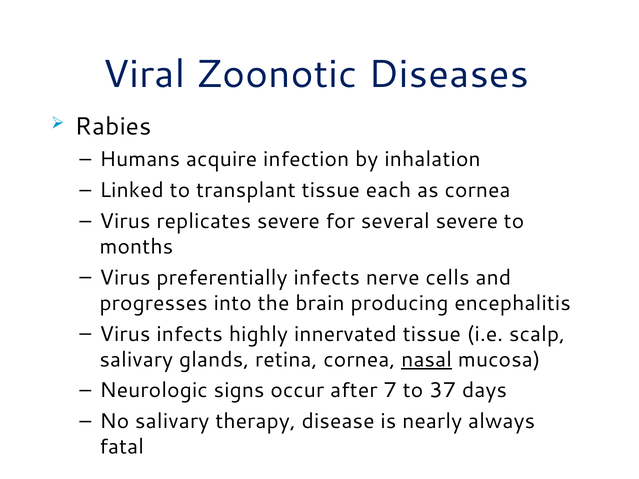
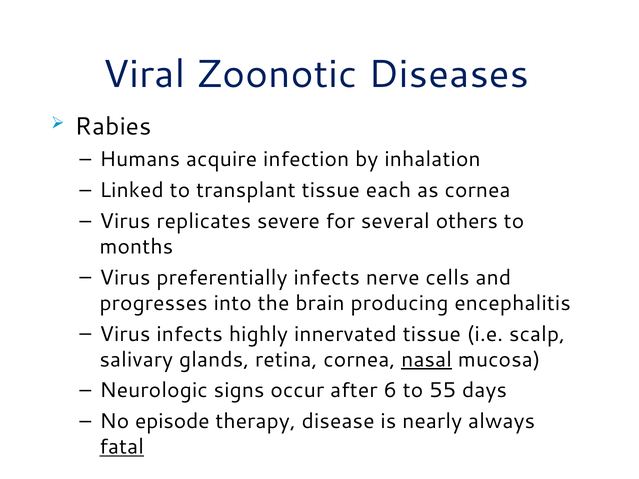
several severe: severe -> others (467, 221)
7: 7 -> 6 (390, 391)
37: 37 -> 55 (443, 391)
No salivary: salivary -> episode (172, 422)
fatal underline: none -> present (122, 447)
